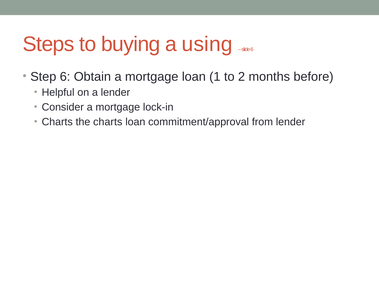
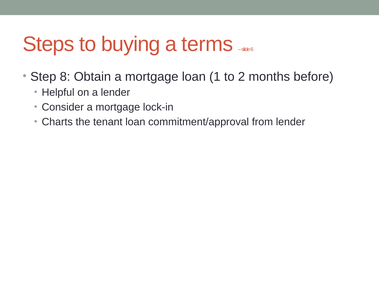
using: using -> terms (207, 44)
Step 6: 6 -> 8 (65, 77)
the charts: charts -> tenant (108, 122)
